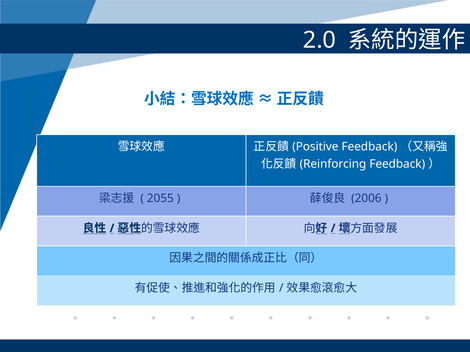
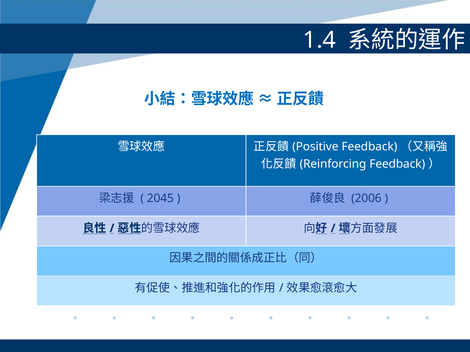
2.0: 2.0 -> 1.4 (320, 40)
2055: 2055 -> 2045 (160, 199)
